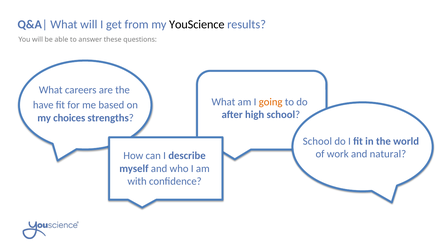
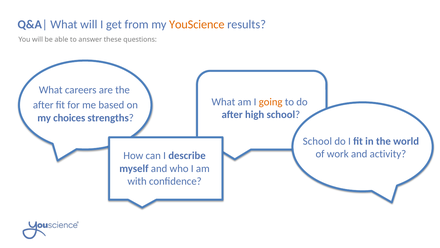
YouScience colour: black -> orange (197, 24)
have: have -> after (43, 105)
natural: natural -> activity (388, 154)
